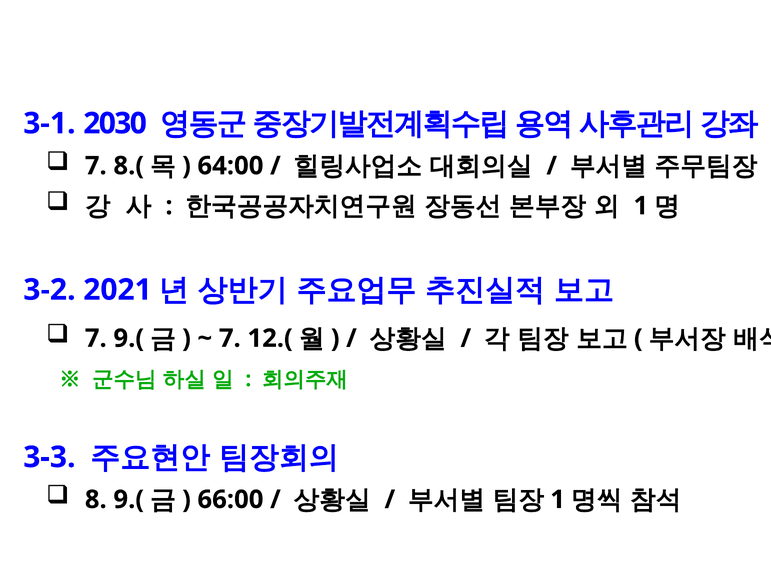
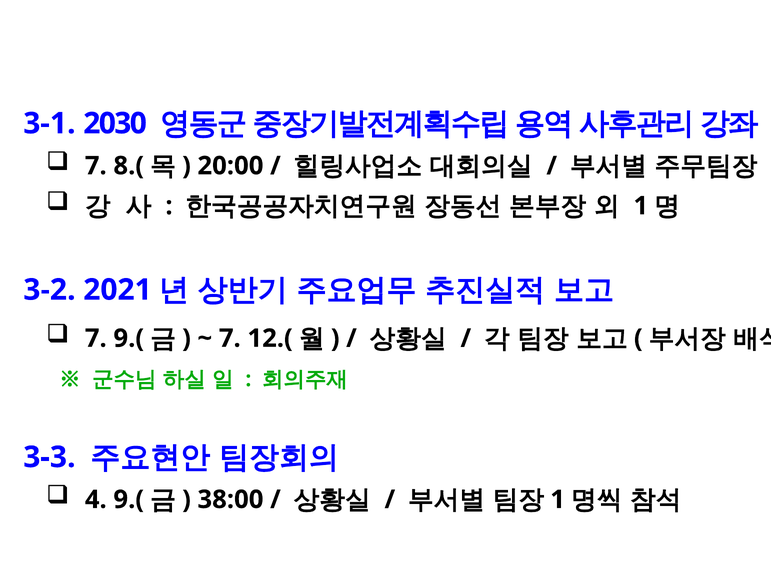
64:00: 64:00 -> 20:00 (230, 166)
8: 8 -> 4 (96, 500)
66:00: 66:00 -> 38:00 (230, 500)
